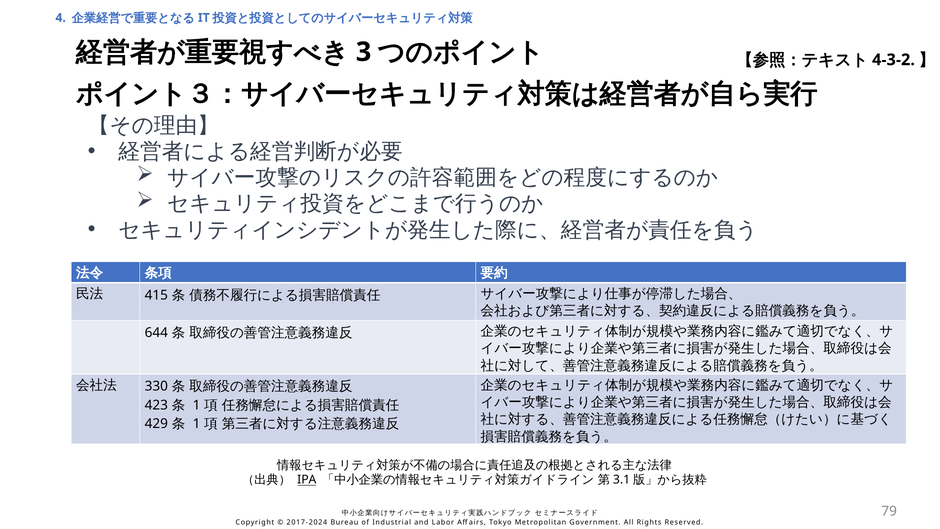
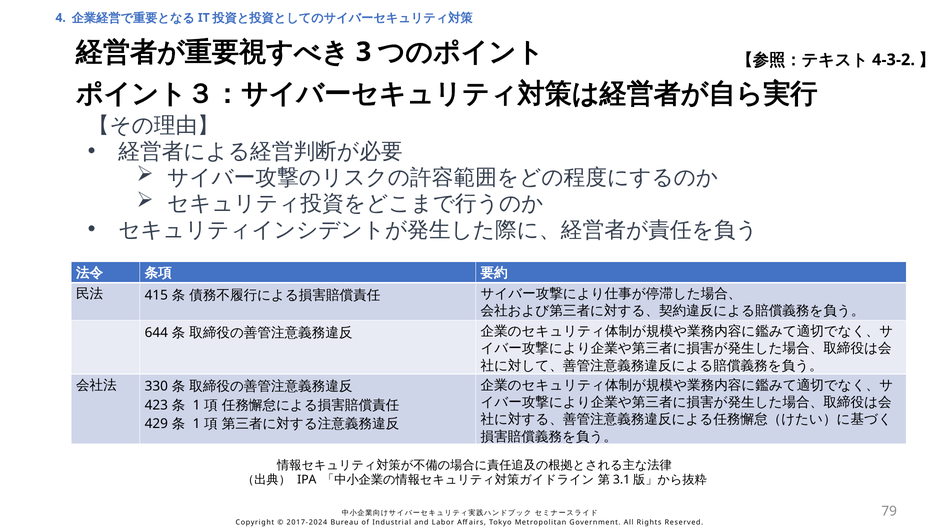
IPA underline: present -> none (307, 480)
